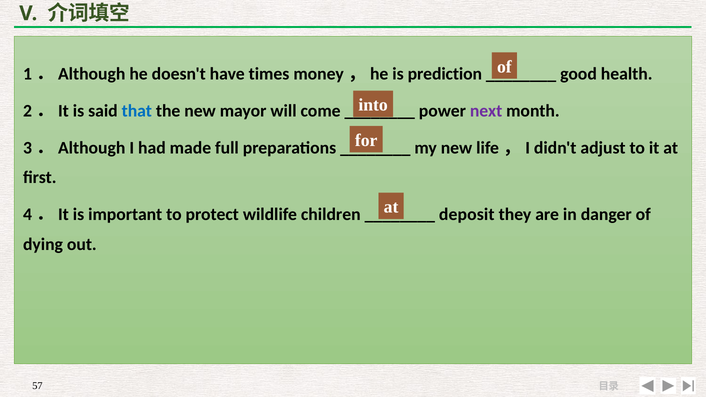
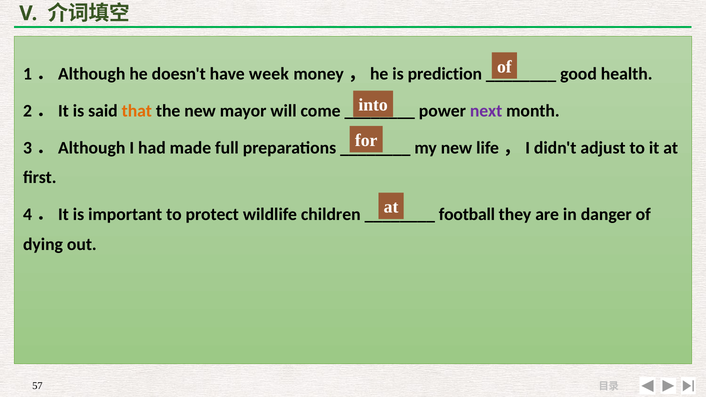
times: times -> week (269, 74)
that colour: blue -> orange (137, 111)
deposit: deposit -> football (467, 215)
